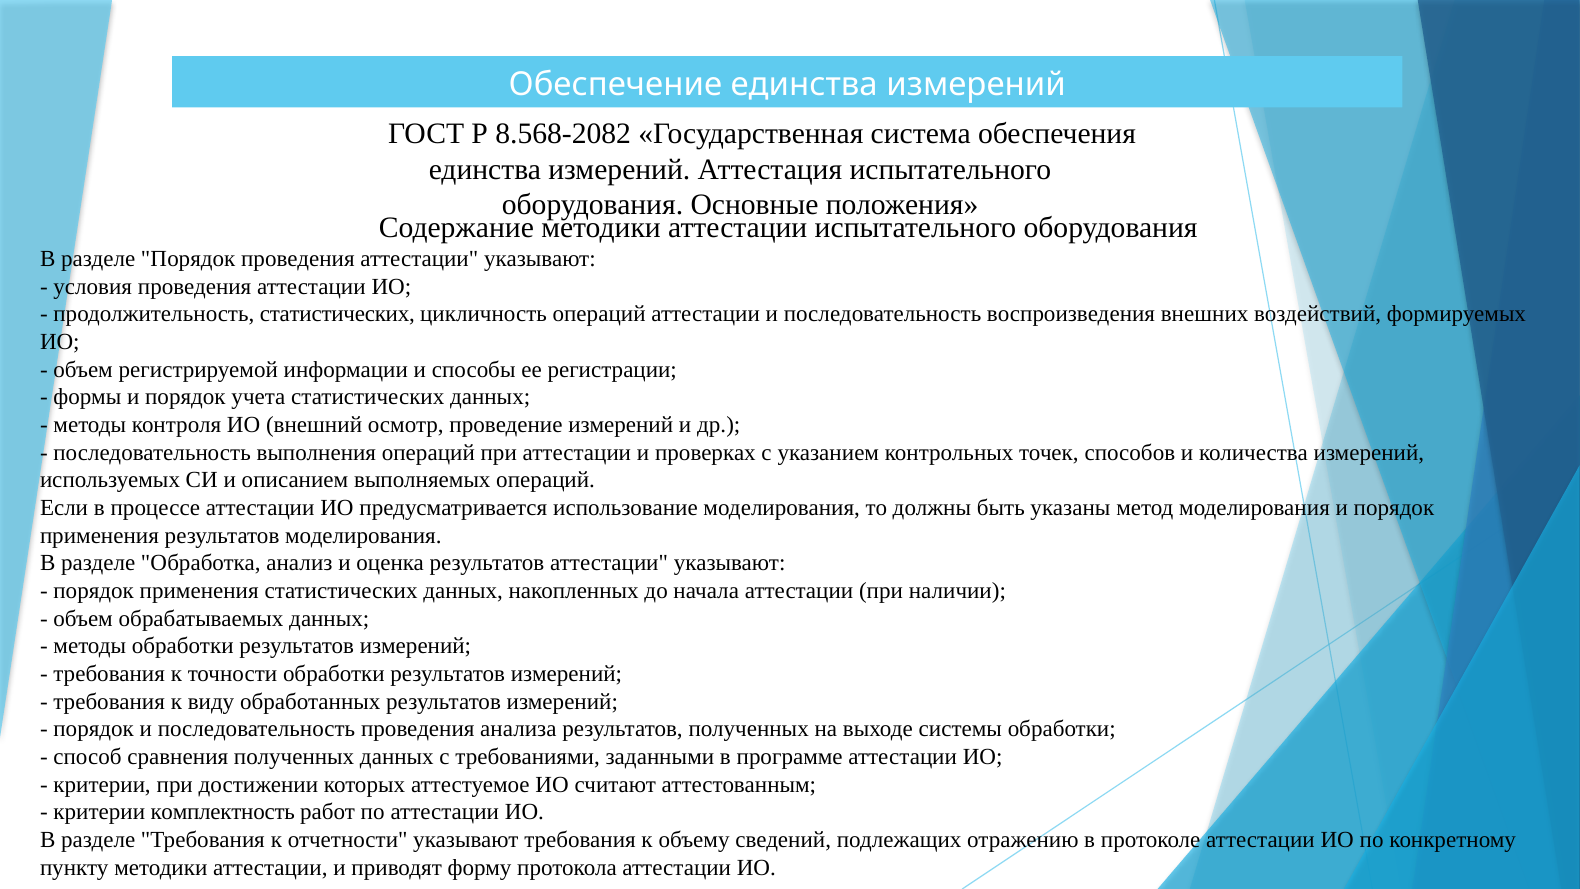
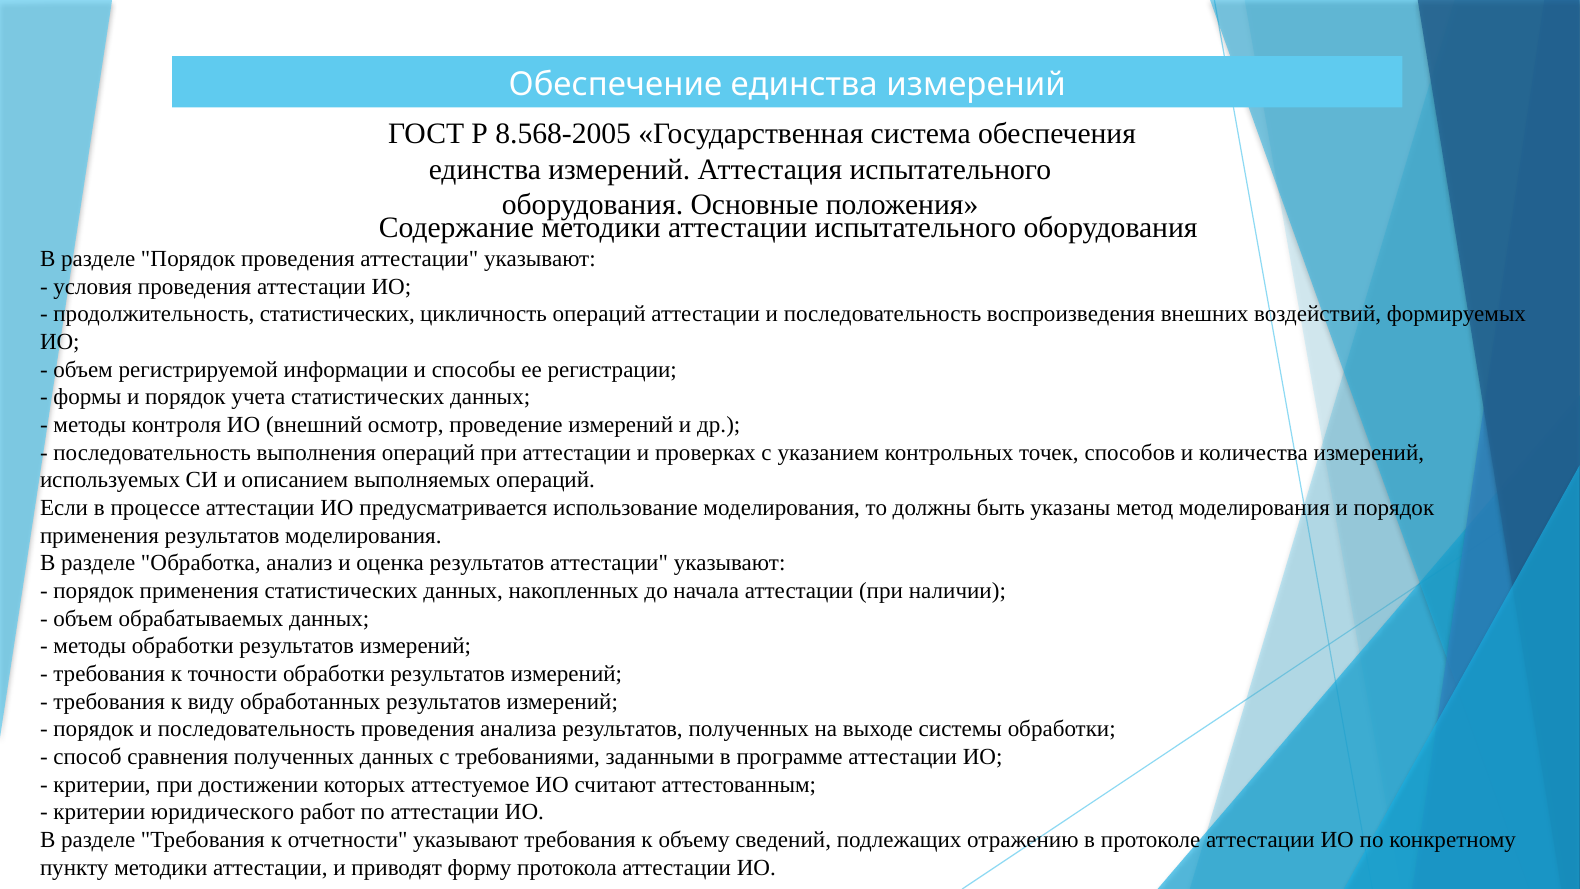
8.568-2082: 8.568-2082 -> 8.568-2005 (563, 134)
комплектность: комплектность -> юридического (223, 812)
